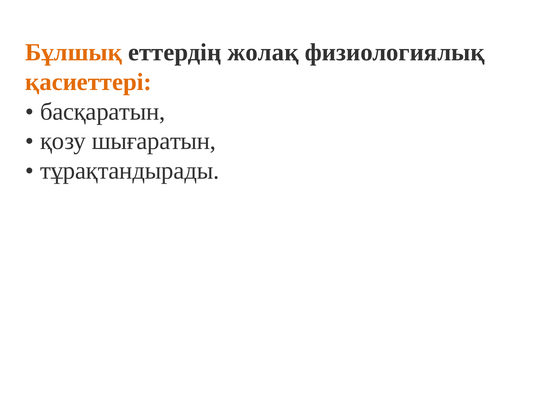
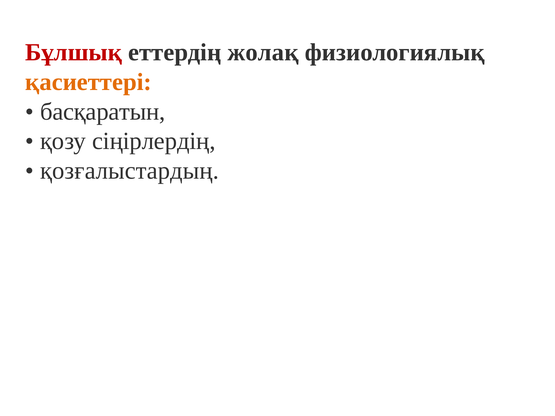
Бұлшық colour: orange -> red (74, 52)
шығаратын: шығаратын -> сіңірлердің (154, 141)
тұрақтандырады: тұрақтандырады -> қозғалыстардың (130, 171)
